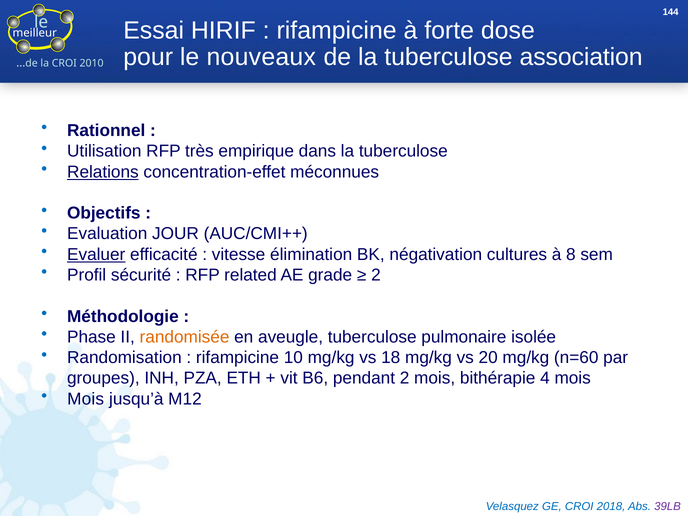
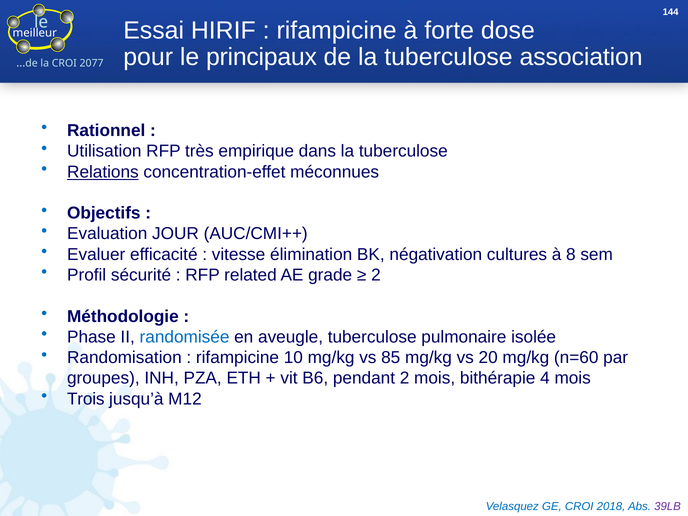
nouveaux: nouveaux -> principaux (262, 57)
2010: 2010 -> 2077 (92, 63)
Evaluer underline: present -> none (96, 254)
randomisée colour: orange -> blue (185, 337)
18: 18 -> 85 (391, 358)
Mois: Mois -> Trois (86, 399)
